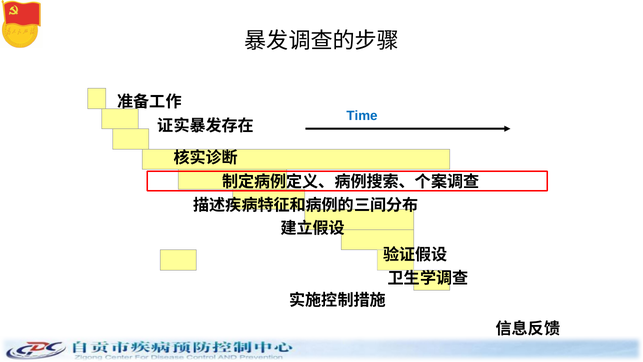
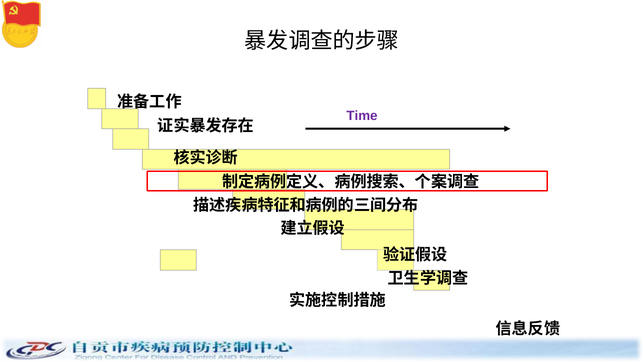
Time colour: blue -> purple (362, 116)
